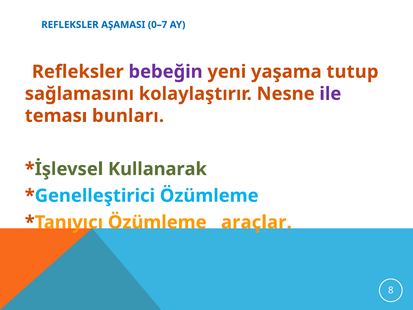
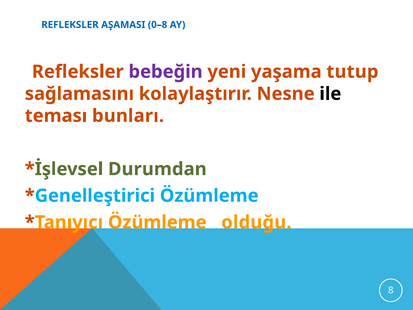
0–7: 0–7 -> 0–8 (158, 25)
ile colour: purple -> black (330, 94)
Kullanarak: Kullanarak -> Durumdan (157, 169)
araçlar: araçlar -> olduğu (256, 222)
